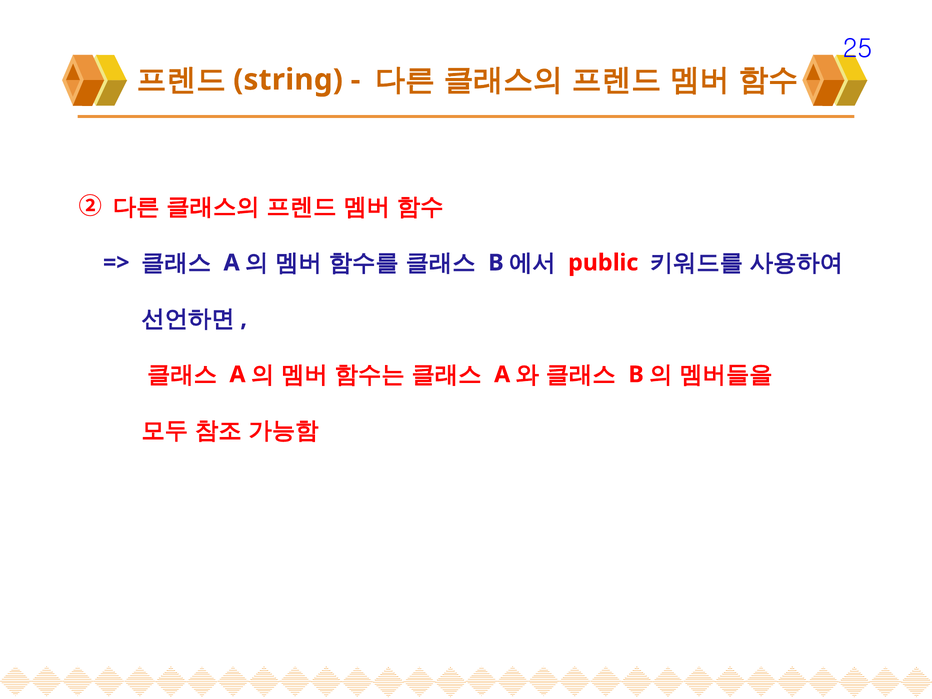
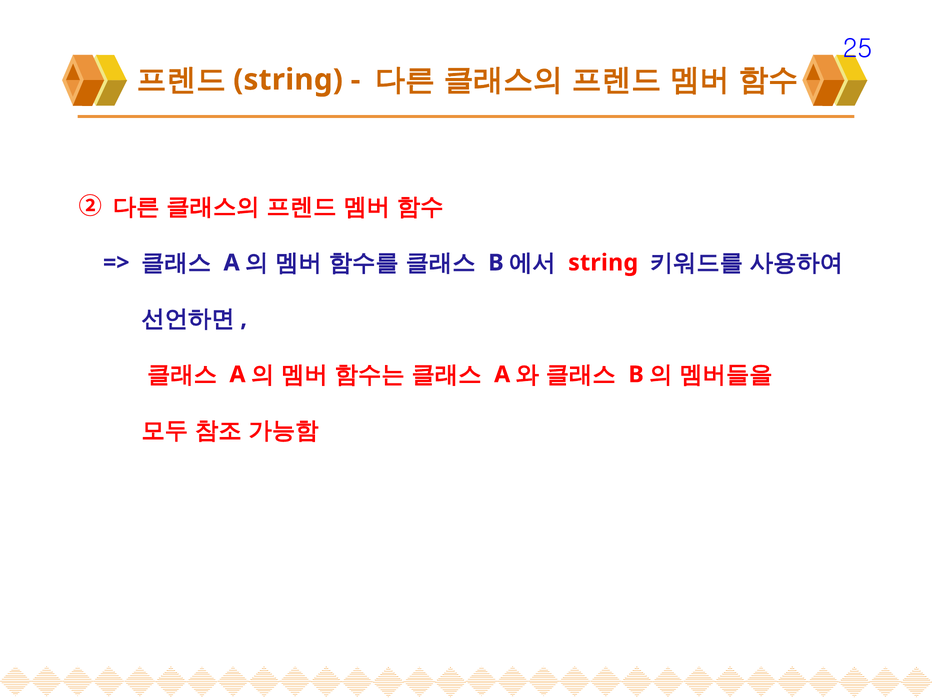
public: public -> string (603, 263)
